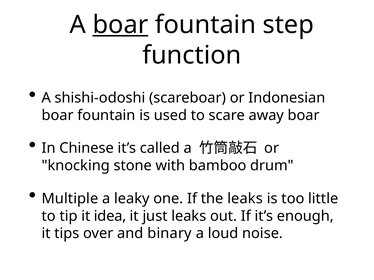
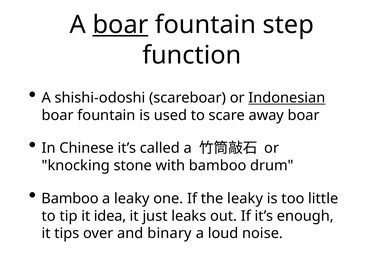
Indonesian underline: none -> present (287, 98)
Multiple: Multiple -> Bamboo (70, 199)
the leaks: leaks -> leaky (245, 199)
